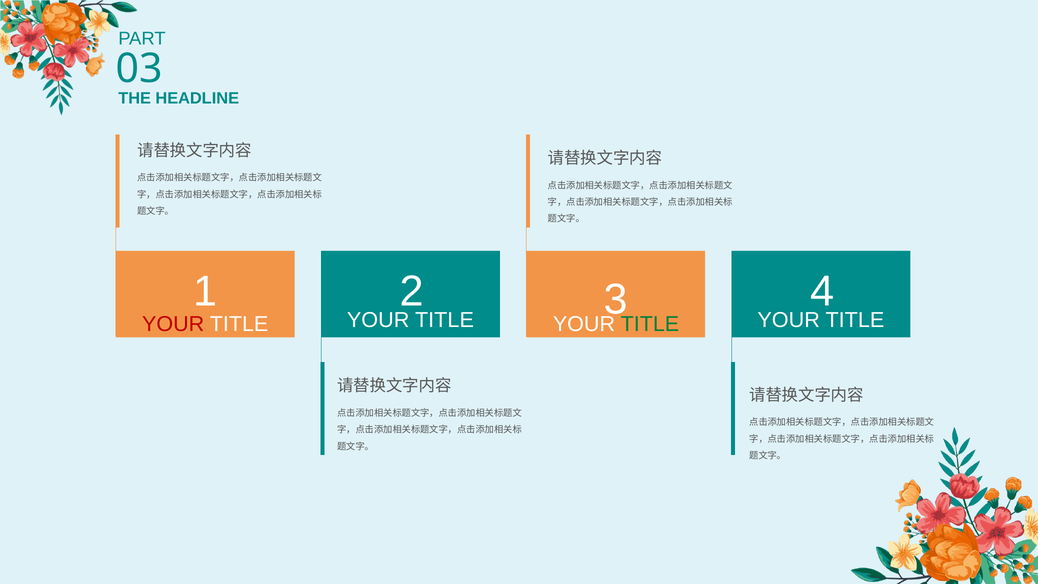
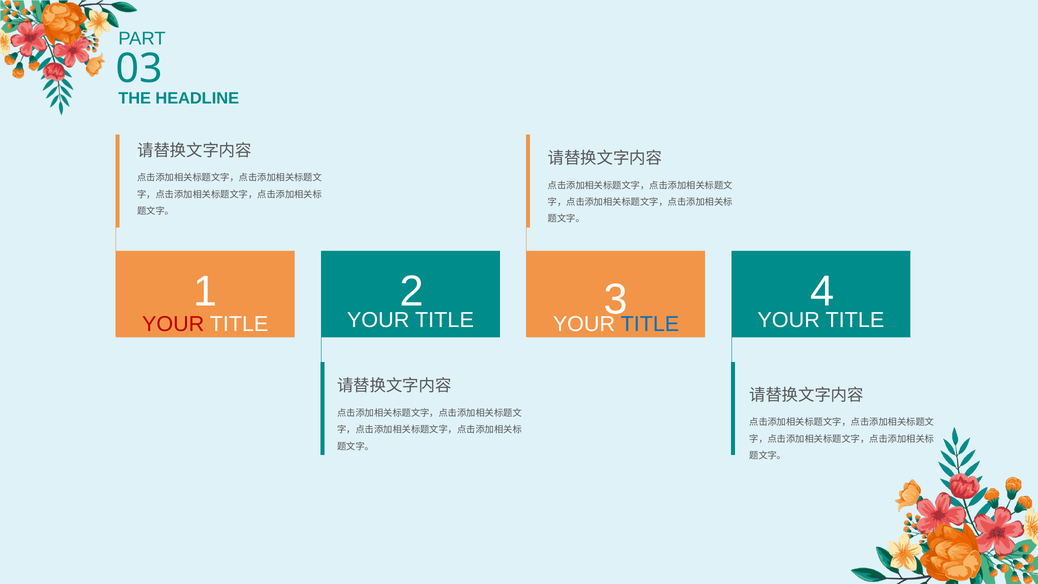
TITLE colour: green -> blue (650, 324)
